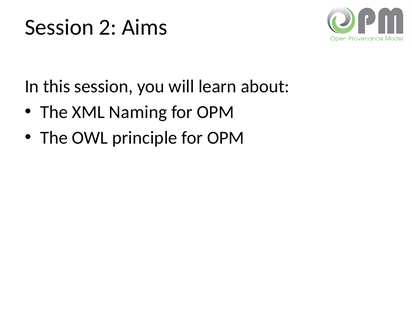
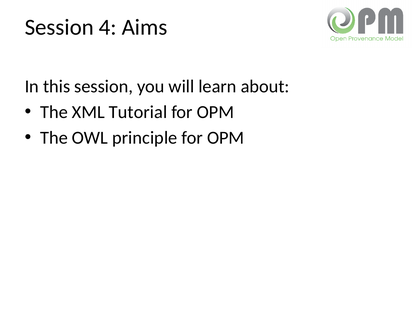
2: 2 -> 4 (108, 27)
Naming: Naming -> Tutorial (138, 112)
